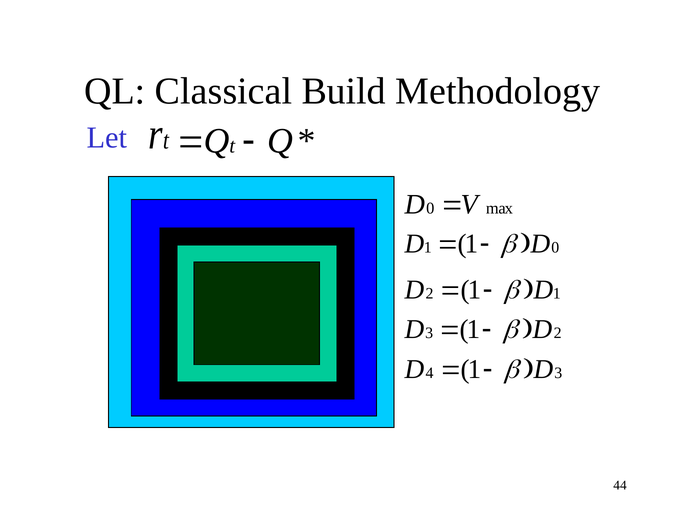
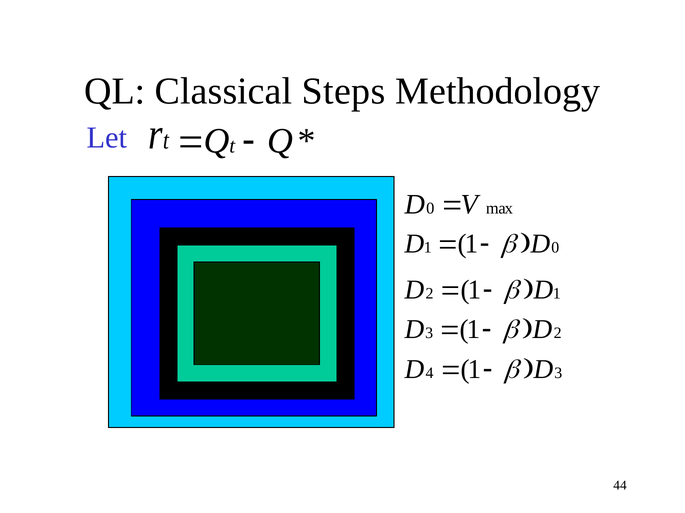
Build: Build -> Steps (344, 91)
